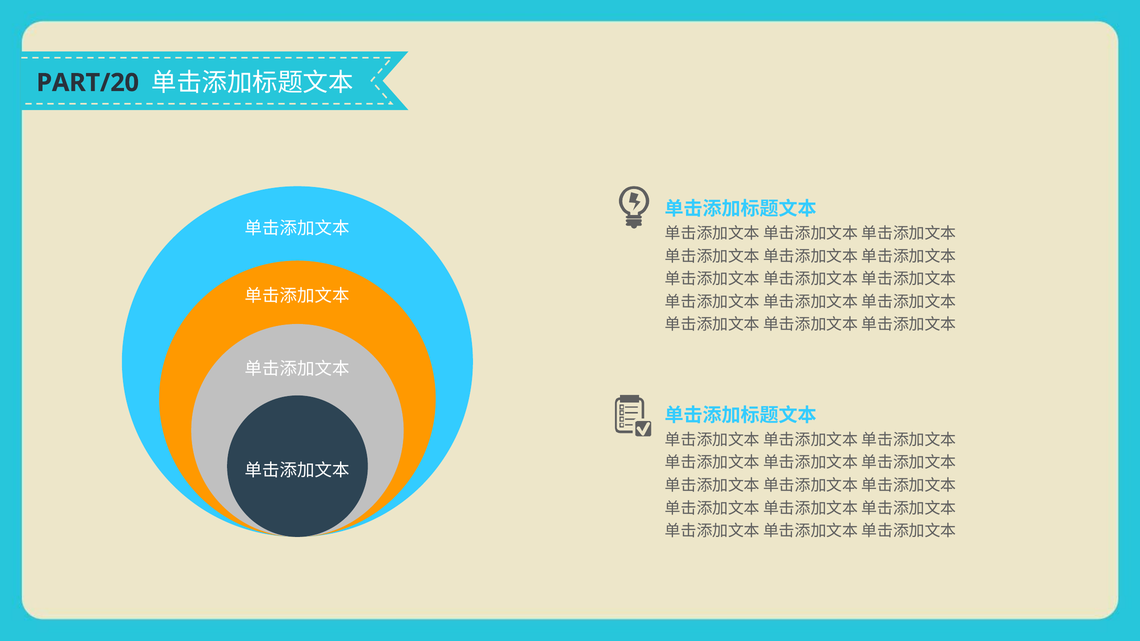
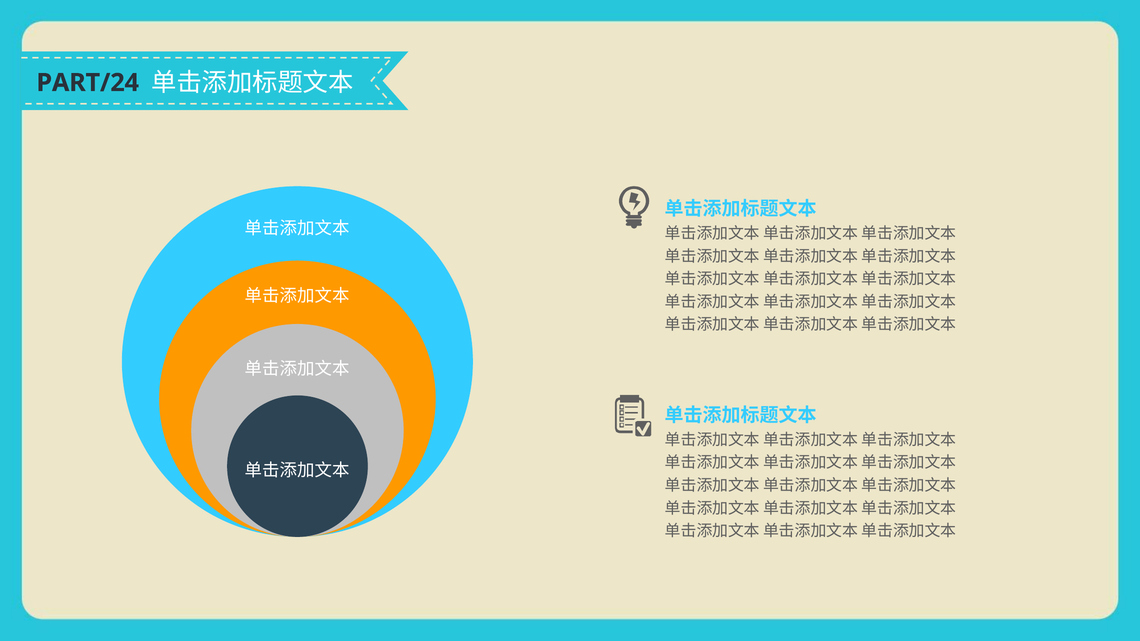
PART/20: PART/20 -> PART/24 (88, 83)
